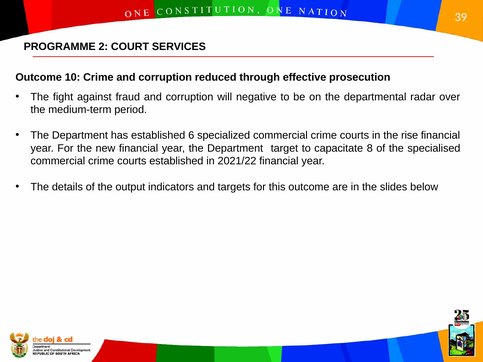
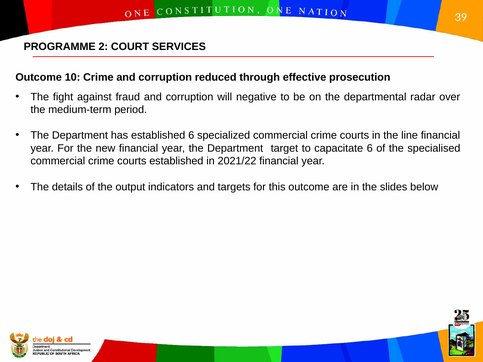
rise: rise -> line (410, 135)
capacitate 8: 8 -> 6 (370, 148)
